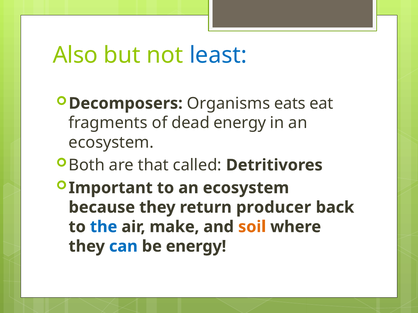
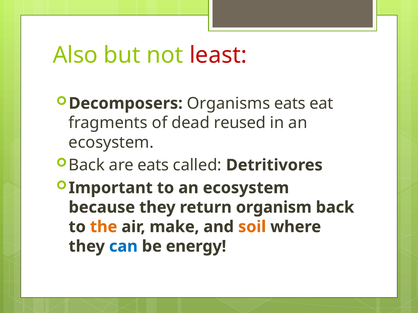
least colour: blue -> red (218, 55)
dead energy: energy -> reused (240, 123)
Both: Both -> Back (87, 165)
are that: that -> eats (153, 165)
producer: producer -> organism (274, 208)
the colour: blue -> orange (104, 227)
